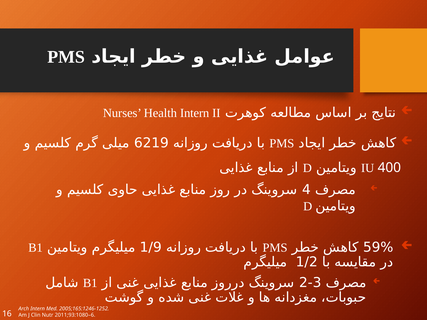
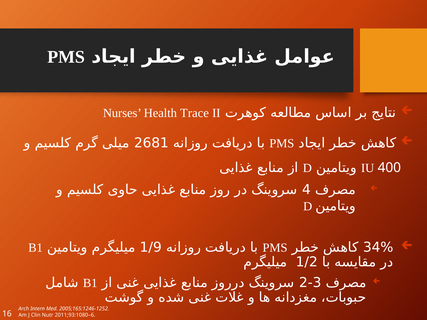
Health Intern: Intern -> Trace (195, 113)
6219: 6219 -> 2681 (151, 143)
59%: 59% -> 34% (378, 247)
